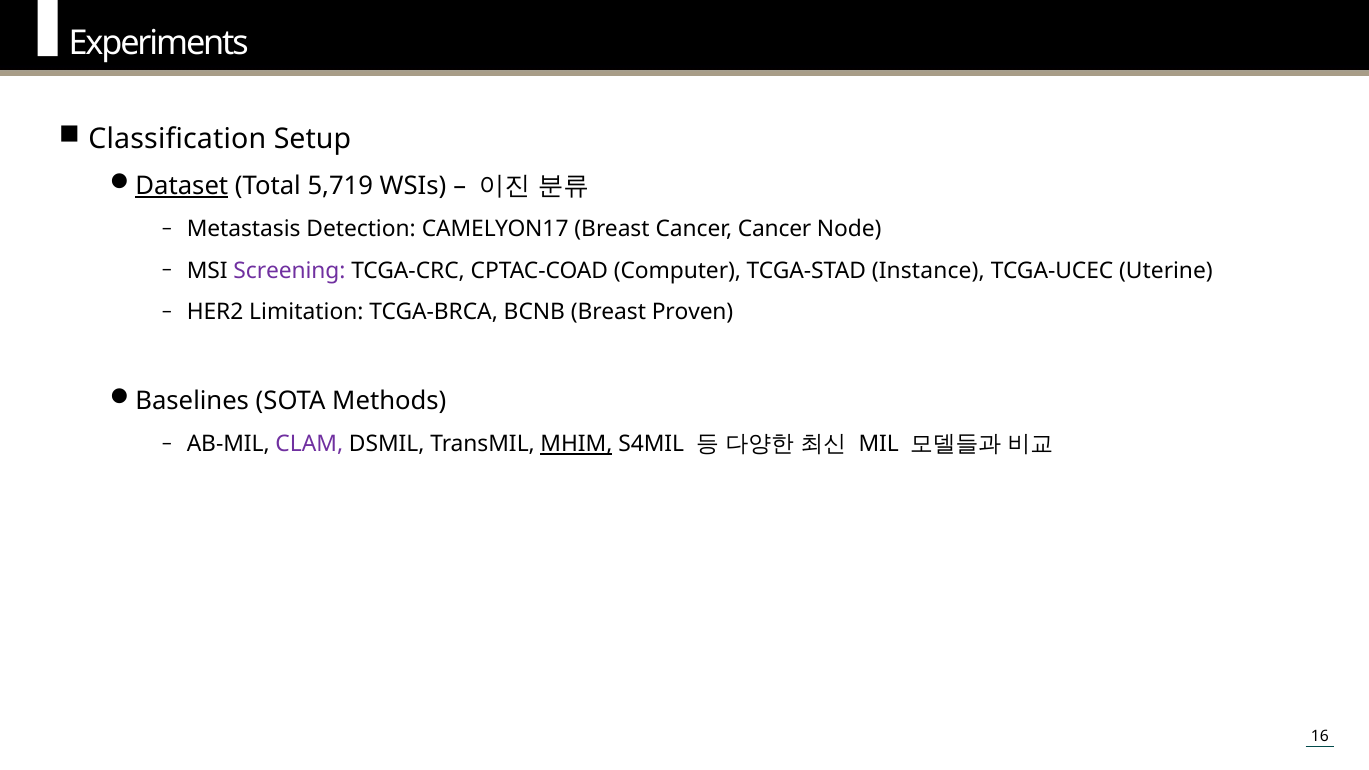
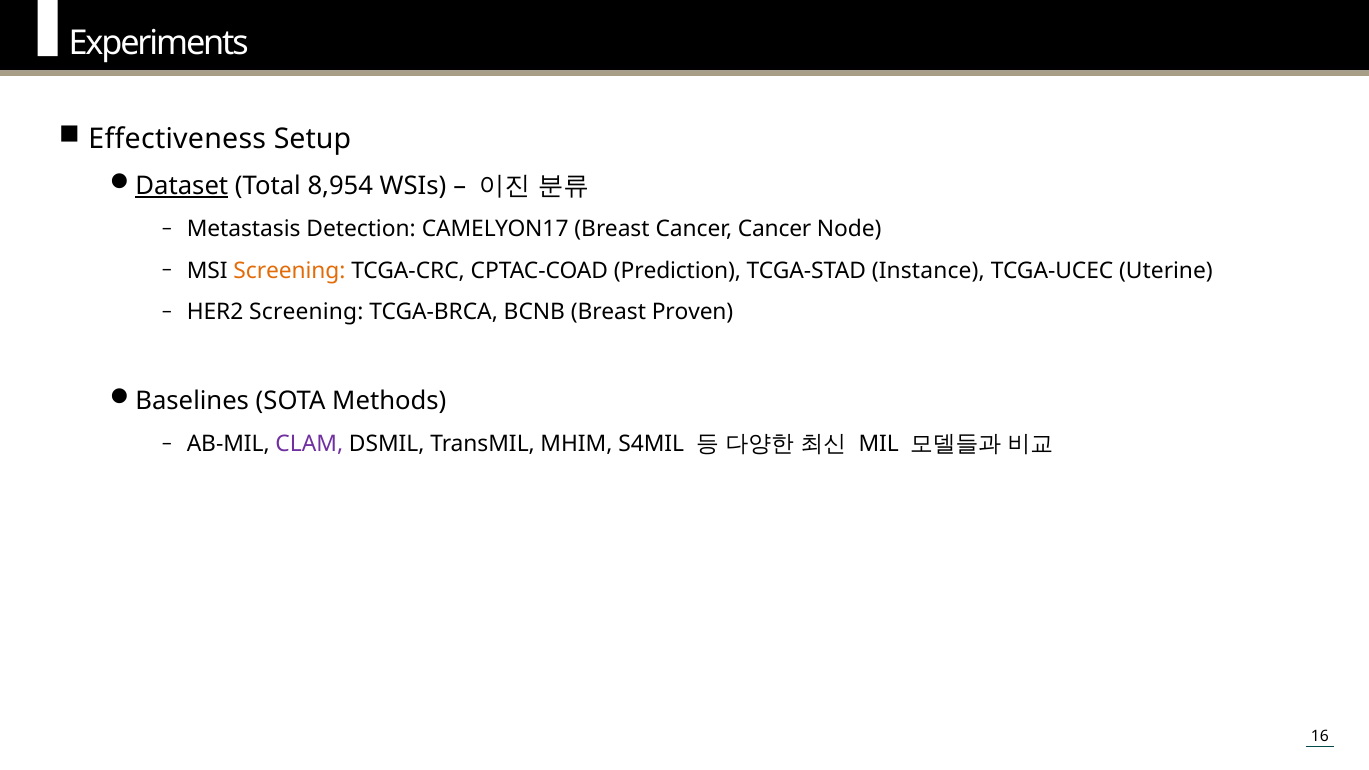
Classification: Classification -> Effectiveness (177, 139)
5,719: 5,719 -> 8,954 (340, 186)
Screening colour: purple -> orange (289, 271)
Computer: Computer -> Prediction (677, 271)
HER2 Limitation: Limitation -> Screening (306, 312)
MHIM underline: present -> none (576, 444)
